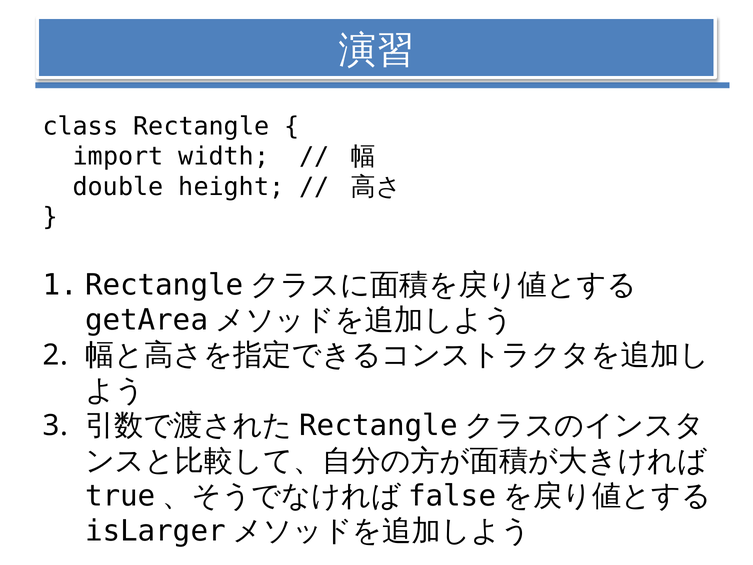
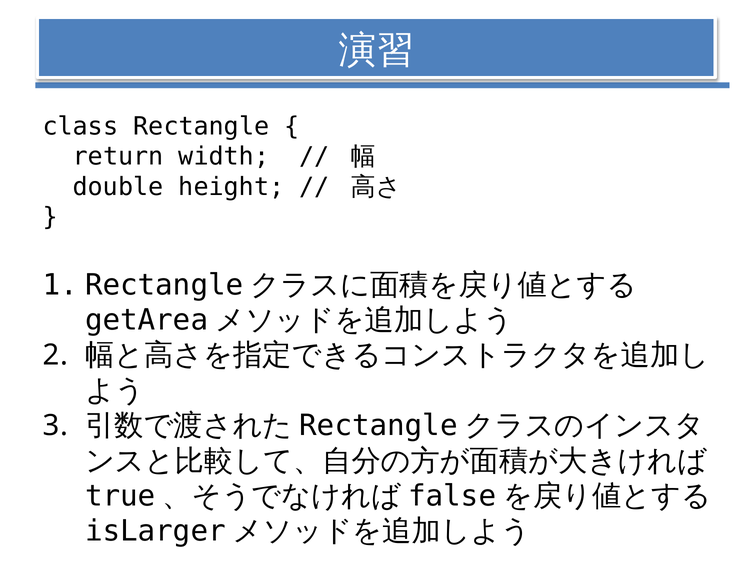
import: import -> return (118, 157)
